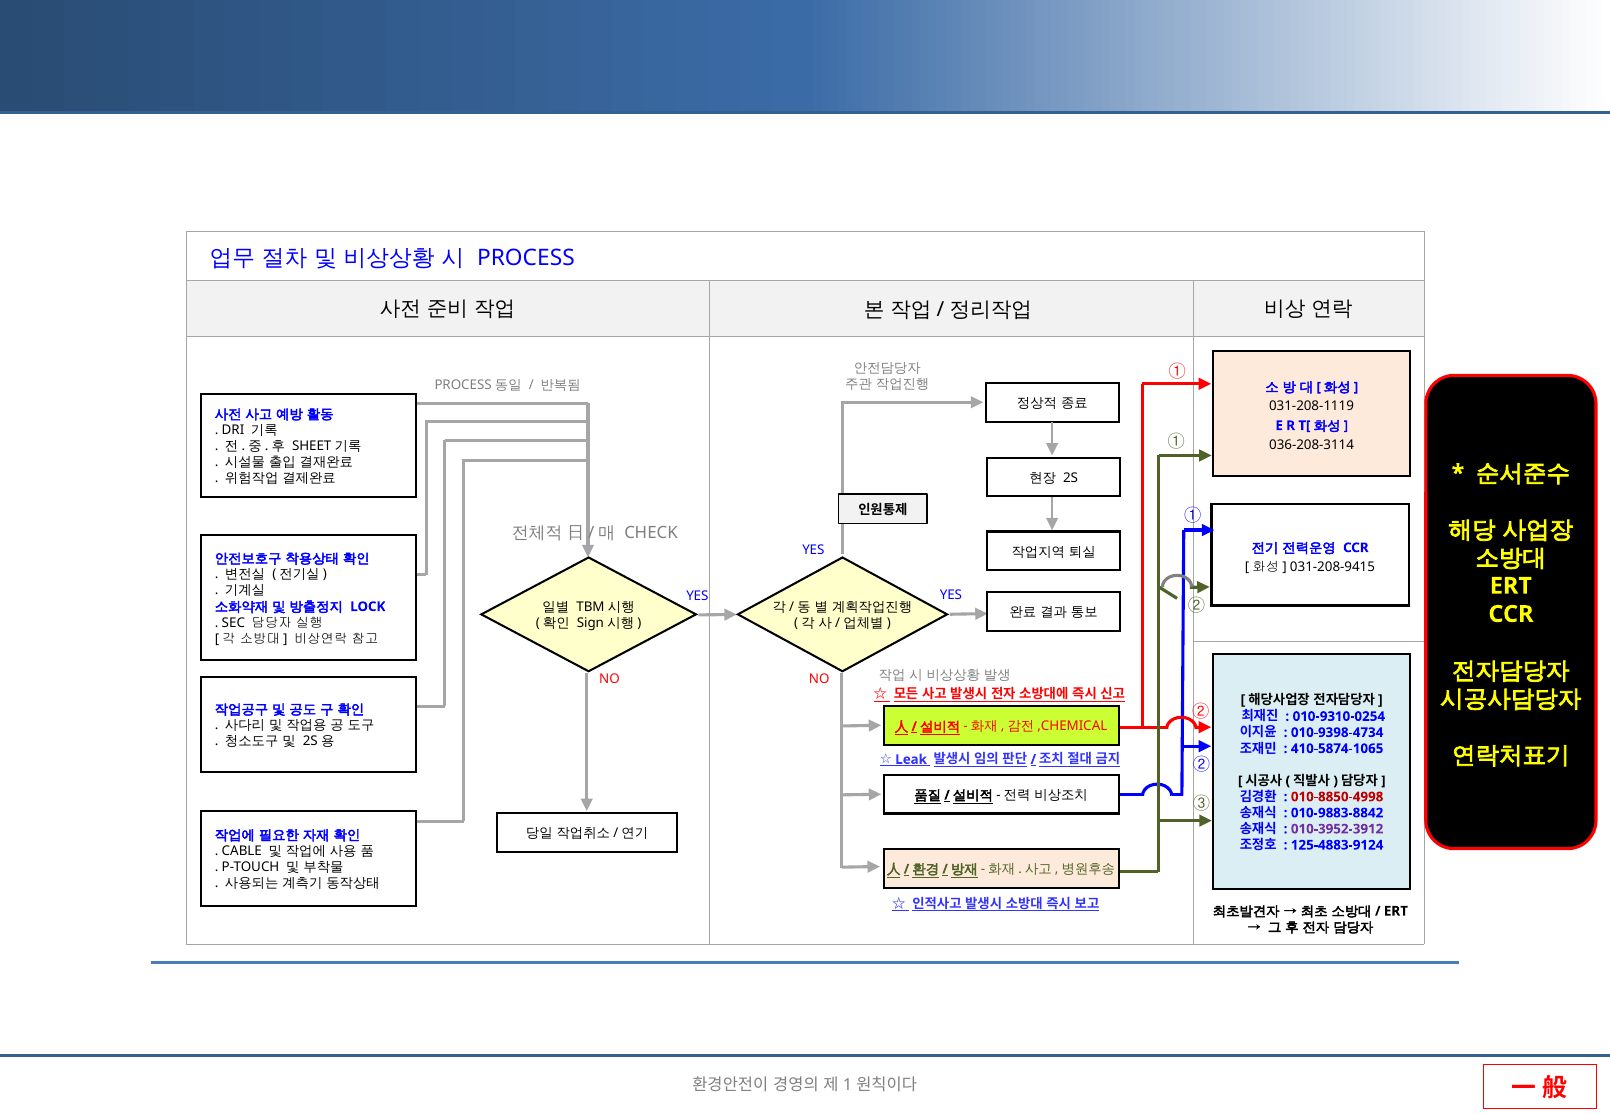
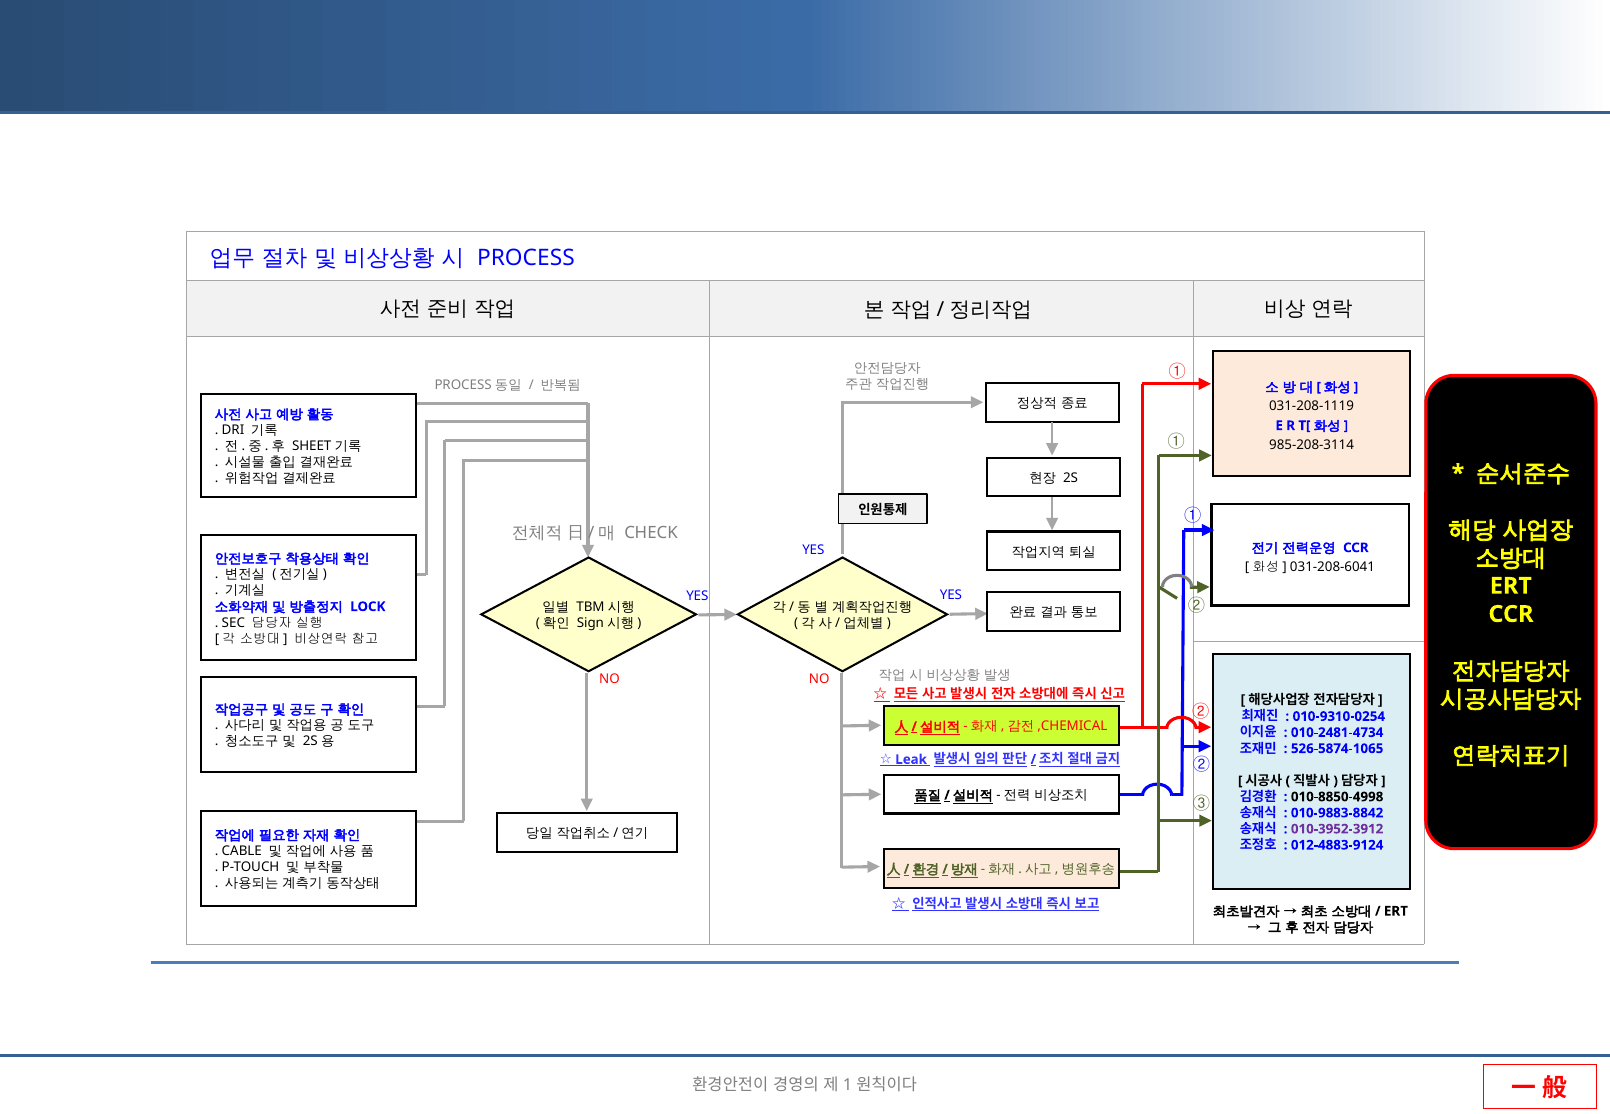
036-208-3114: 036-208-3114 -> 985-208-3114 (1312, 445)
031-208-9415: 031-208-9415 -> 031-208-6041 (1333, 567)
010-9398-4734: 010-9398-4734 -> 010-2481-4734 (1337, 733)
410-5874-1065: 410-5874-1065 -> 526-5874-1065 (1337, 749)
010-8850-4998 colour: red -> black (1337, 797)
125-4883-9124: 125-4883-9124 -> 012-4883-9124 (1337, 846)
